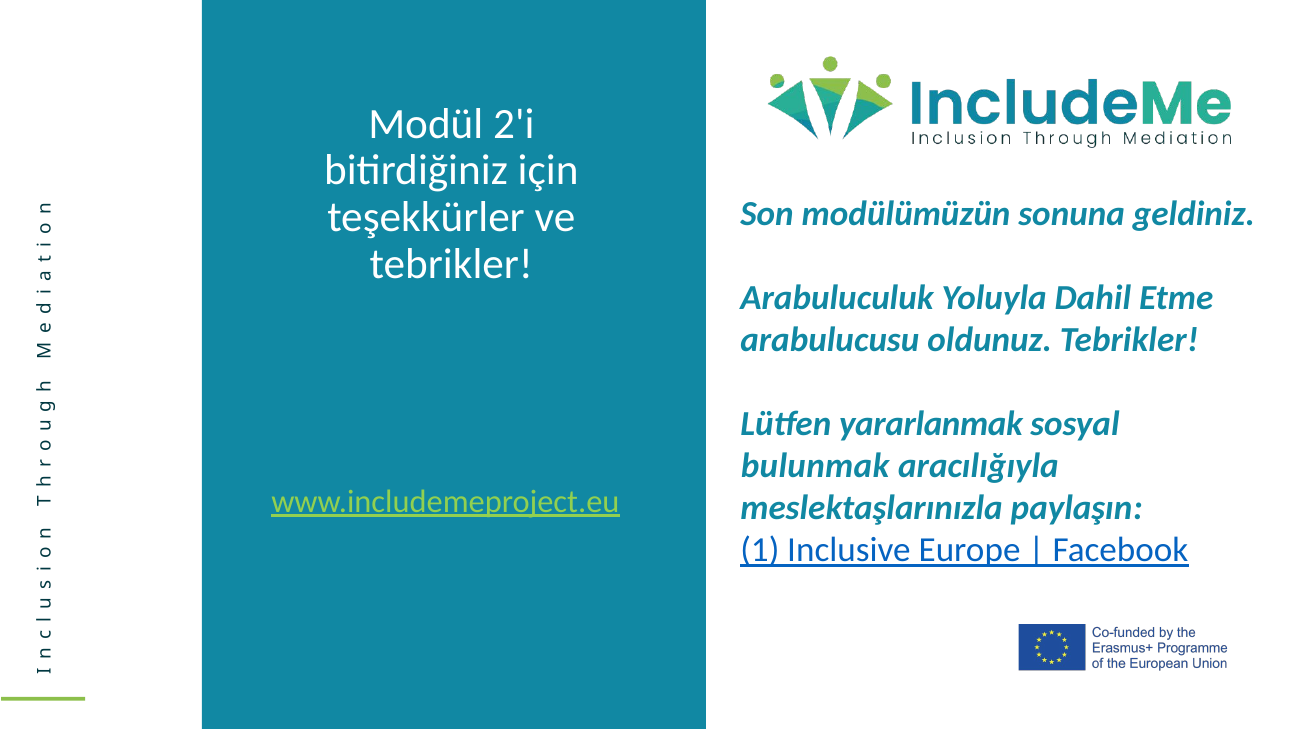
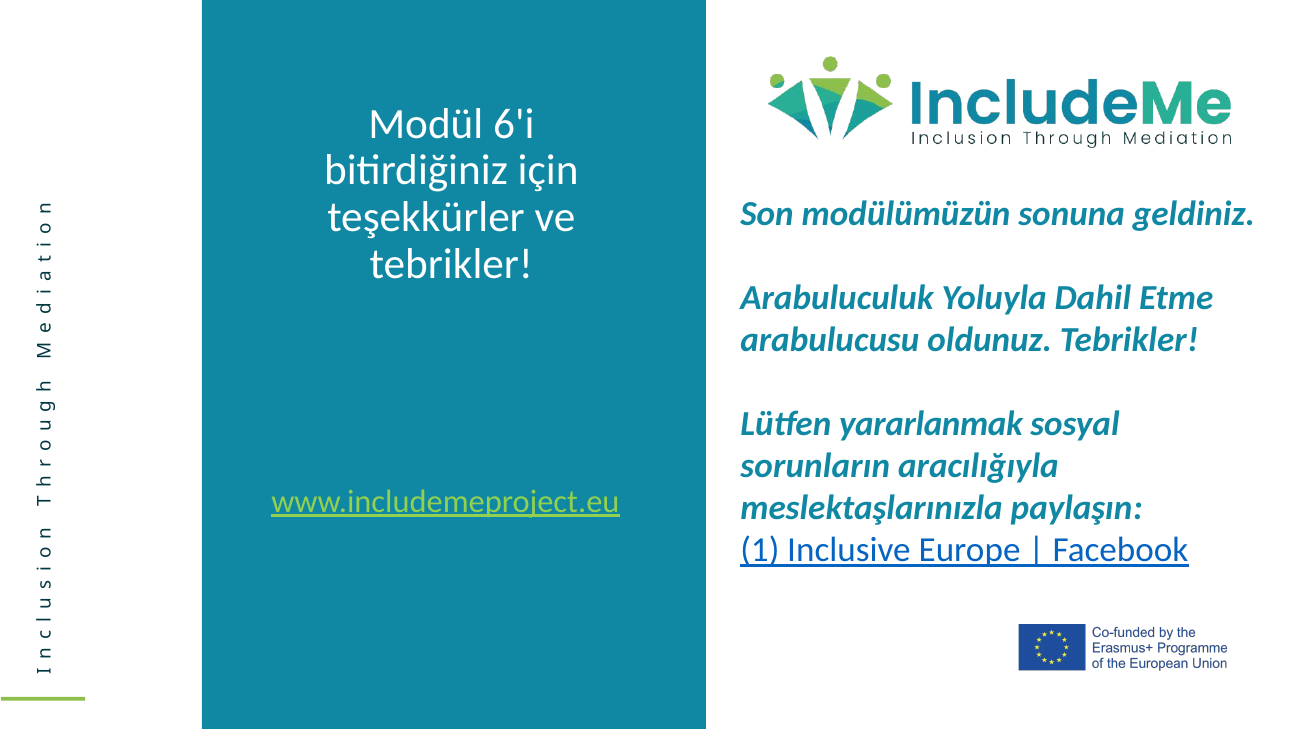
2'i: 2'i -> 6'i (514, 124)
bulunmak: bulunmak -> sorunların (815, 466)
